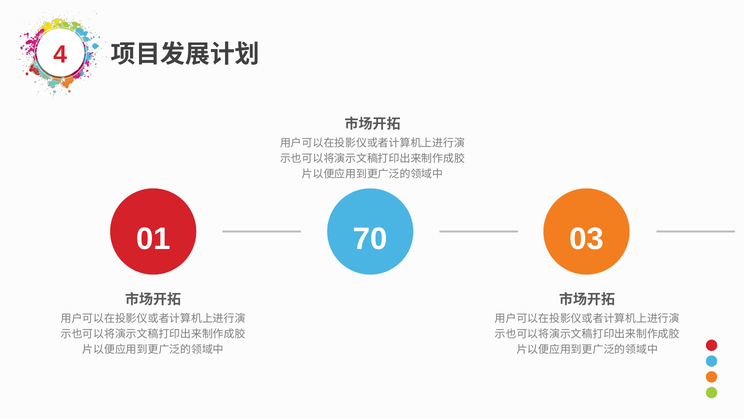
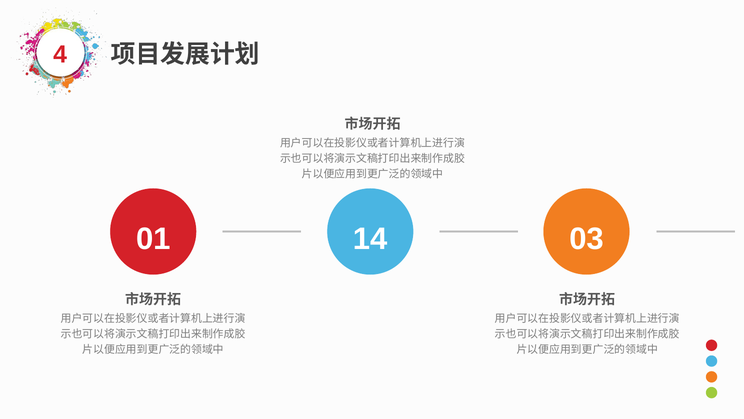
70: 70 -> 14 (370, 239)
